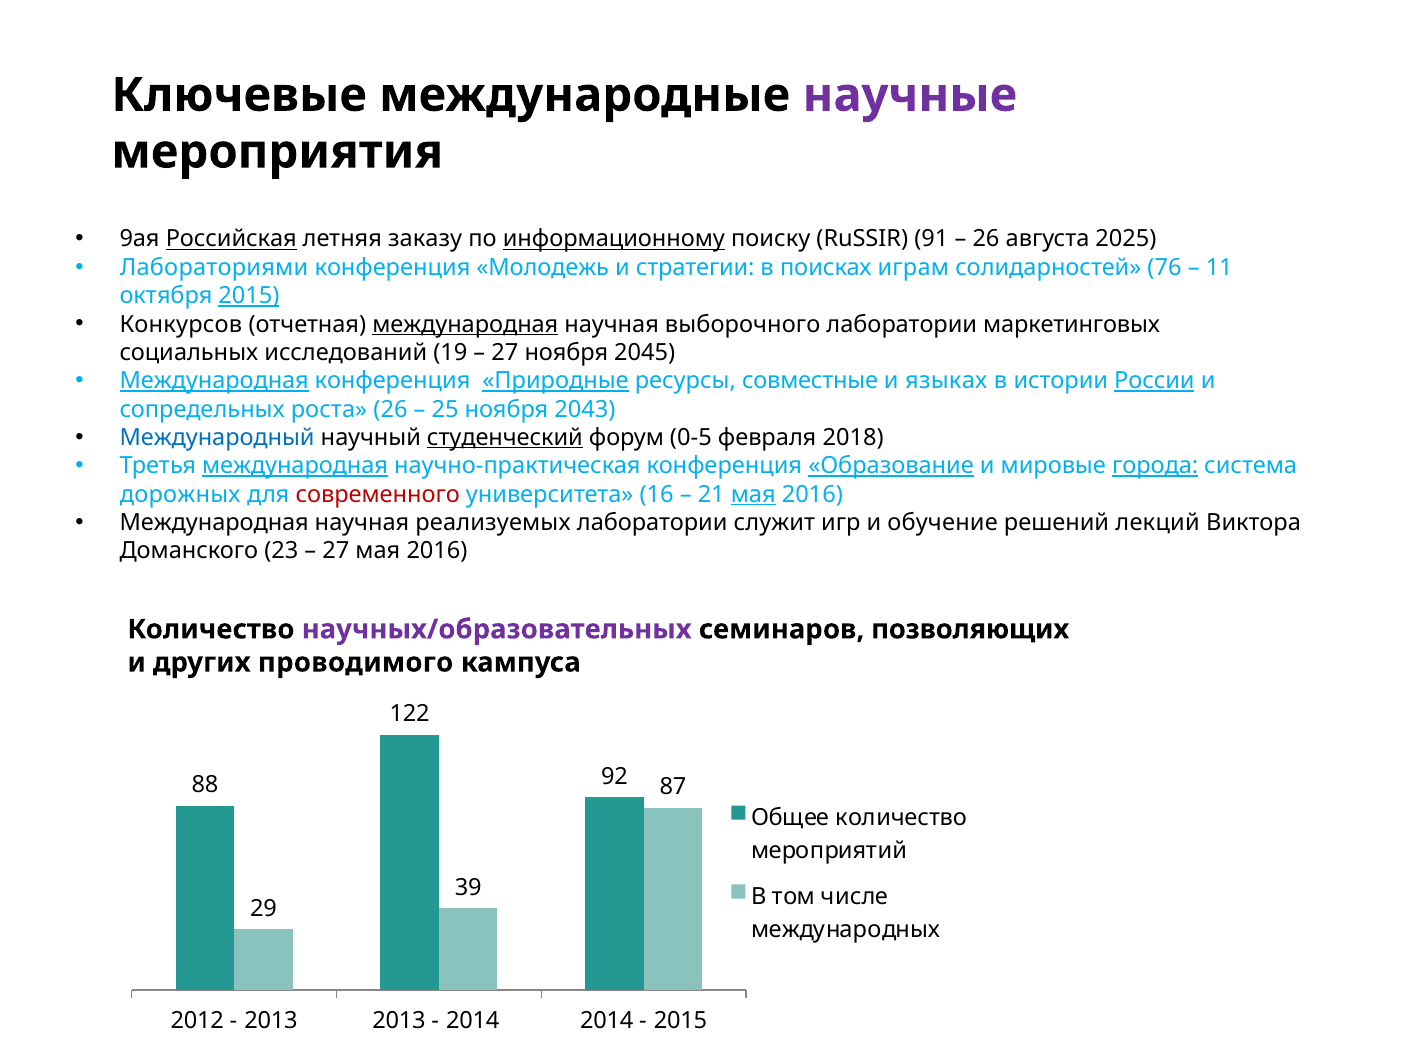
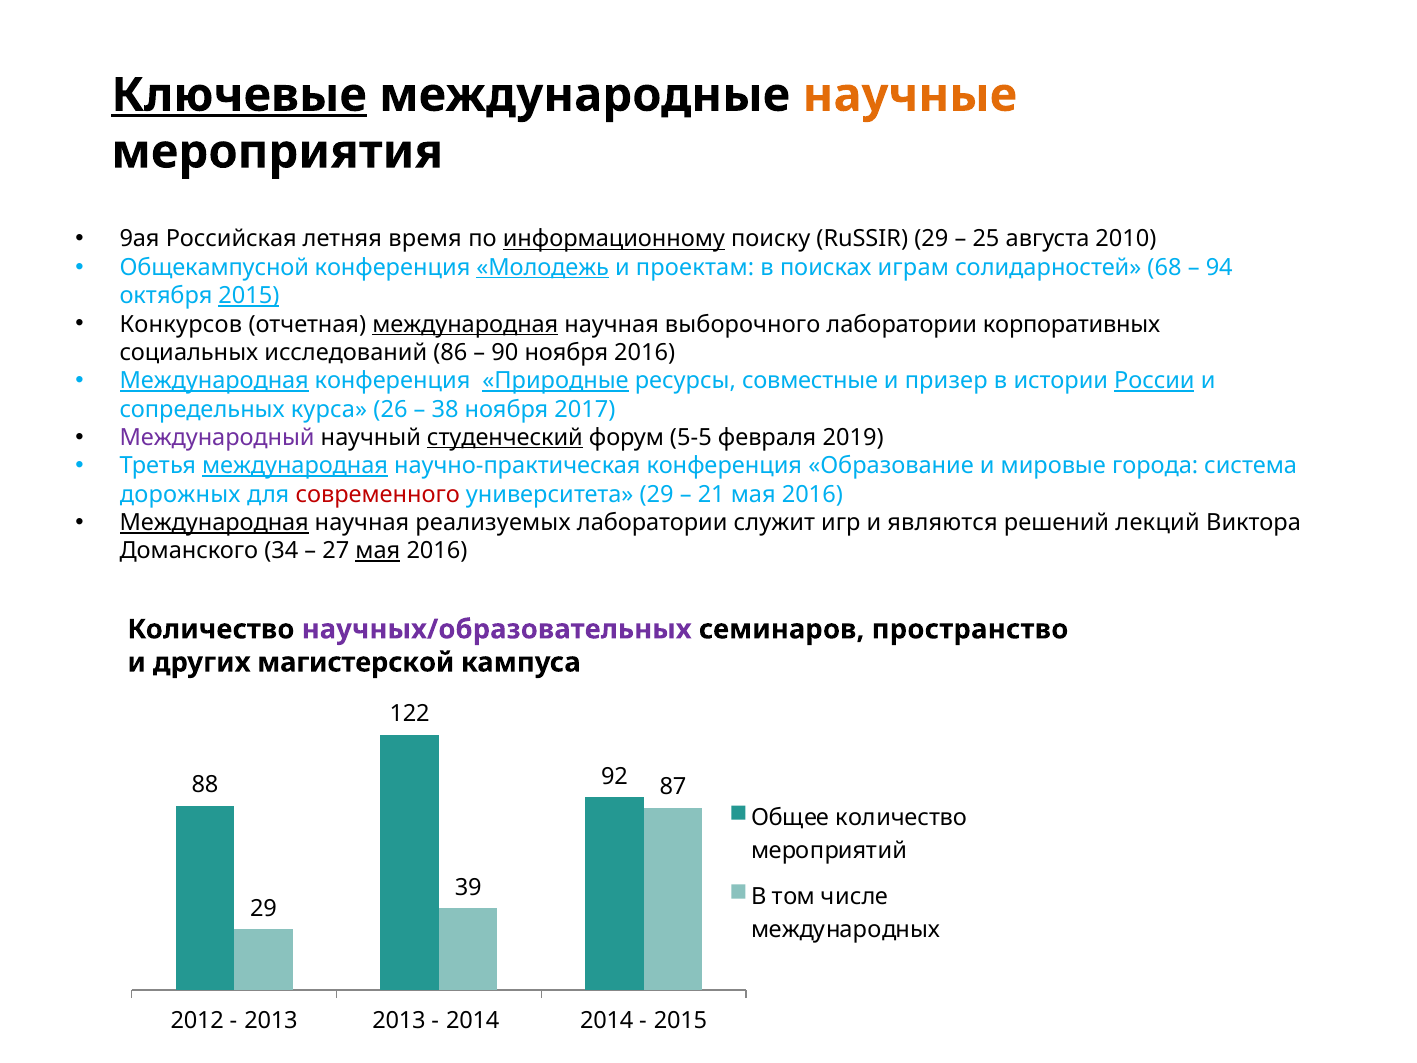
Ключевые underline: none -> present (239, 95)
научные colour: purple -> orange (910, 95)
Российская underline: present -> none (231, 239)
заказу: заказу -> время (425, 239)
RuSSIR 91: 91 -> 29 (931, 239)
26: 26 -> 25 (986, 239)
2025: 2025 -> 2010 (1126, 239)
Лабораториями: Лабораториями -> Общекампусной (214, 267)
Молодежь underline: none -> present (543, 267)
стратегии: стратегии -> проектам (695, 267)
76: 76 -> 68 (1165, 267)
11: 11 -> 94 (1219, 267)
маркетинговых: маркетинговых -> корпоративных (1072, 324)
19: 19 -> 86 (450, 352)
27: 27 -> 90 (505, 352)
ноября 2045: 2045 -> 2016 (645, 352)
языках: языках -> призер (946, 381)
роста: роста -> курса (329, 409)
25: 25 -> 38 (445, 409)
2043: 2043 -> 2017 (585, 409)
Международный colour: blue -> purple (217, 438)
0-5: 0-5 -> 5-5 (691, 438)
2018: 2018 -> 2019 (853, 438)
Образование underline: present -> none (891, 466)
города underline: present -> none (1155, 466)
университета 16: 16 -> 29 (657, 494)
мая underline: present -> none (753, 494)
Международная underline: none -> present (214, 523)
обучение: обучение -> являются (943, 523)
23: 23 -> 34 (281, 551)
мая underline: none -> present (378, 551)
позволяющих: позволяющих -> пространство (970, 629)
проводимого: проводимого -> магистерской (356, 662)
